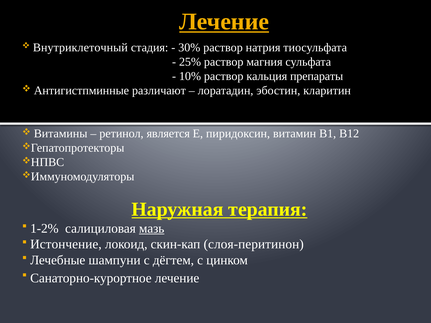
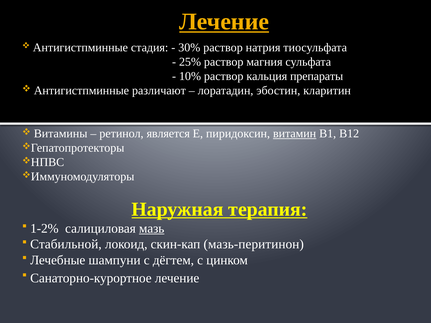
Внутриклеточный: Внутриклеточный -> Антигистпминные (80, 47)
витамин underline: none -> present (295, 134)
Истончение: Истончение -> Стабильной (66, 244)
слоя-перитинон: слоя-перитинон -> мазь-перитинон (254, 244)
